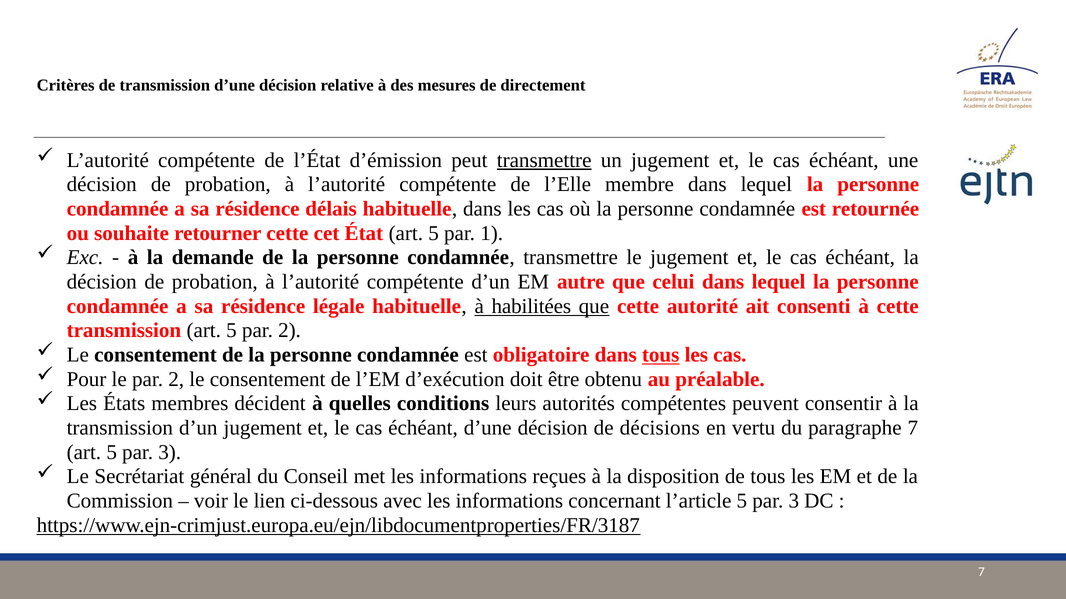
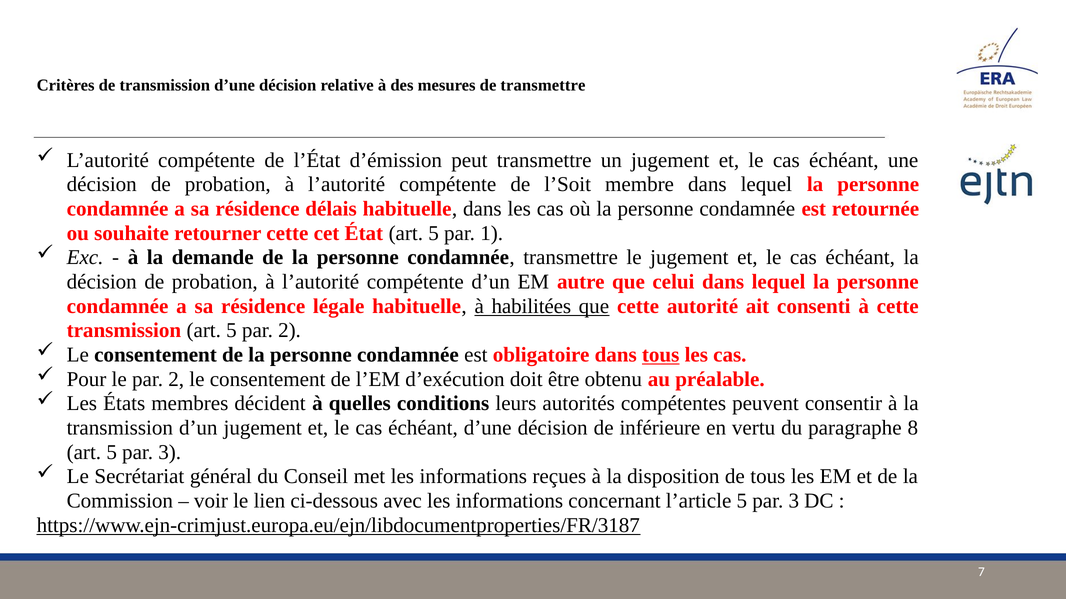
de directement: directement -> transmettre (543, 85)
transmettre underline: present -> none (544, 160)
l’Elle: l’Elle -> l’Soit (568, 185)
décisions: décisions -> inférieure (660, 428)
paragraphe 7: 7 -> 8 (913, 428)
